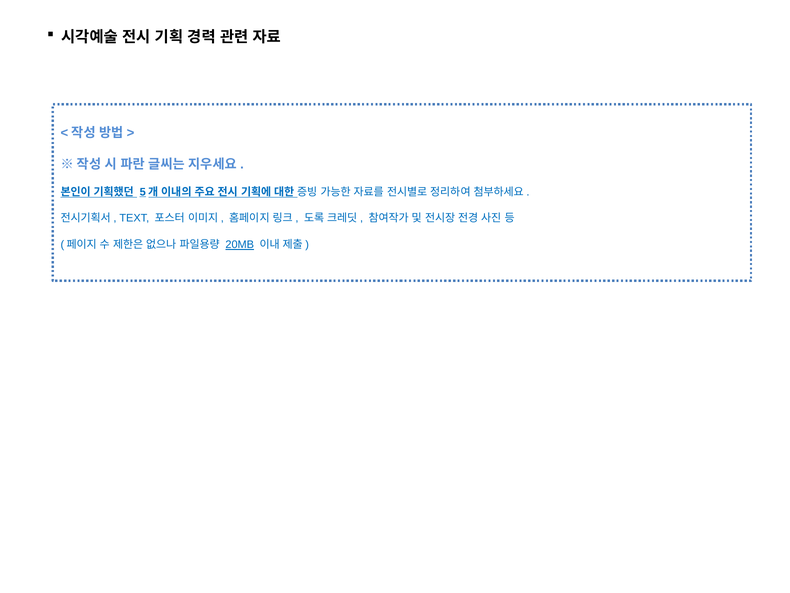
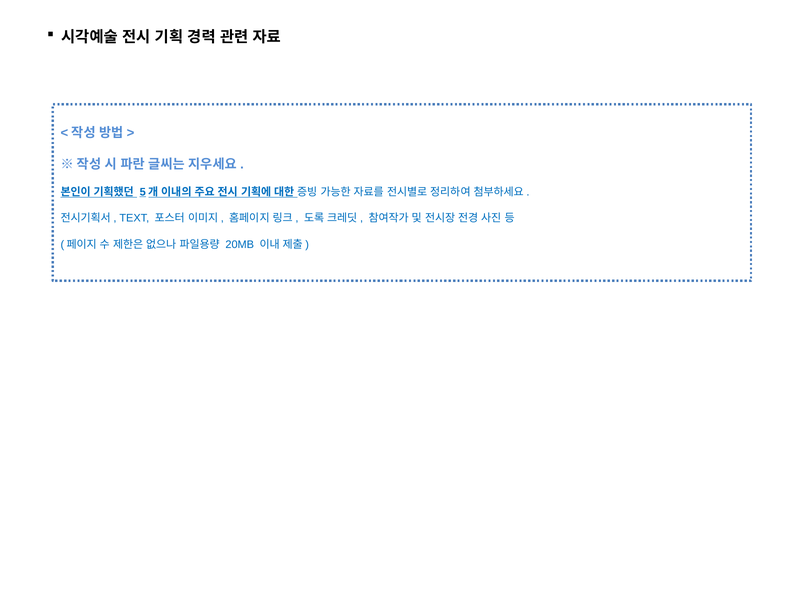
20MB underline: present -> none (240, 245)
